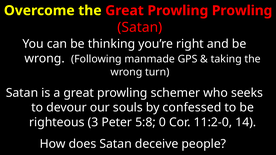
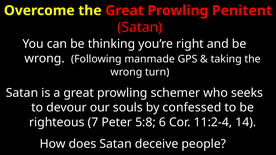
Prowling Prowling: Prowling -> Penitent (242, 11)
3: 3 -> 7 (93, 122)
0: 0 -> 6 (162, 122)
11:2-0: 11:2-0 -> 11:2-4 (213, 122)
